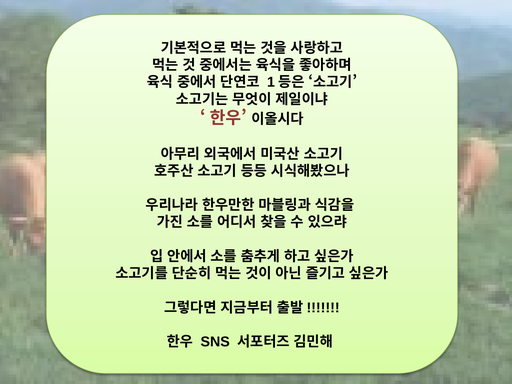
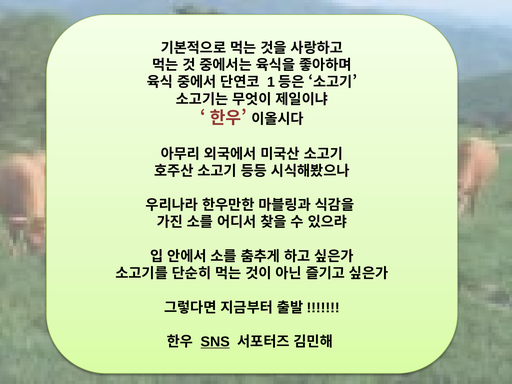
SNS underline: none -> present (215, 342)
